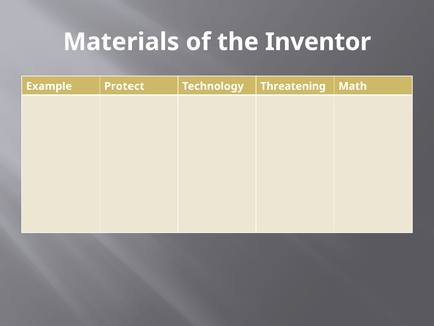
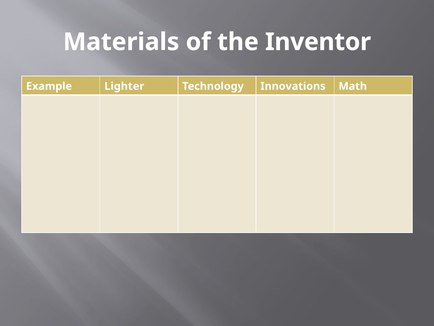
Protect: Protect -> Lighter (124, 86)
Threatening: Threatening -> Innovations (293, 86)
